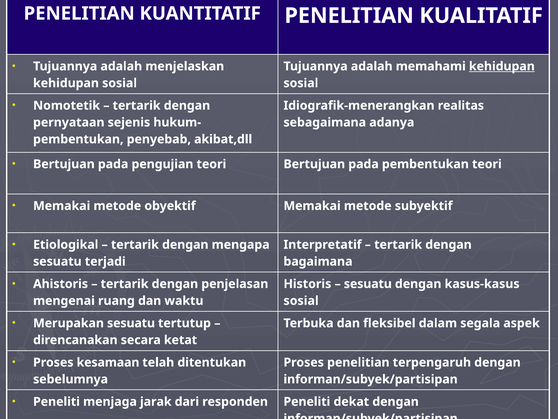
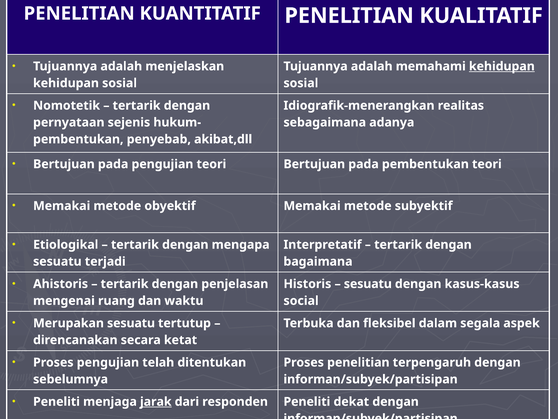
sosial: sosial -> social (301, 300)
Proses kesamaan: kesamaan -> pengujian (108, 362)
jarak underline: none -> present (156, 401)
